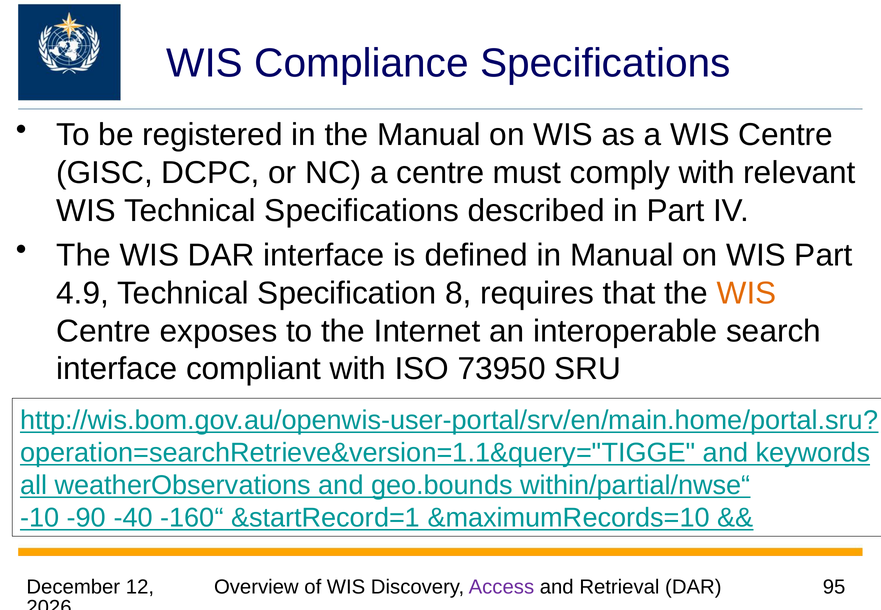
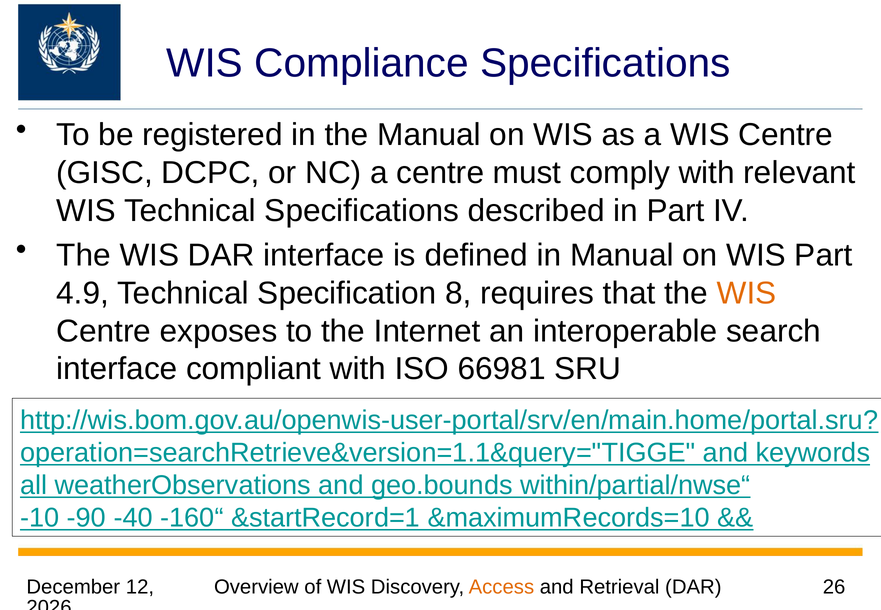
73950: 73950 -> 66981 (502, 369)
Access colour: purple -> orange (501, 587)
95: 95 -> 26 (834, 587)
